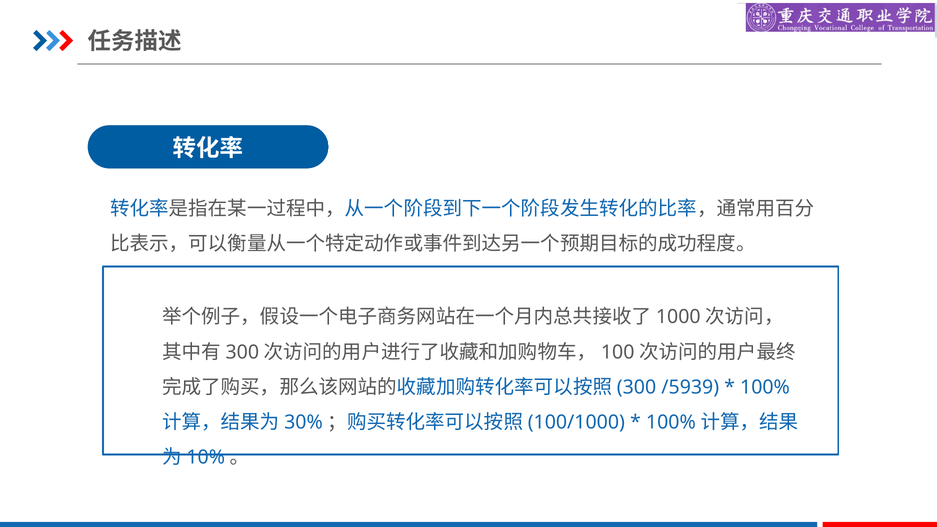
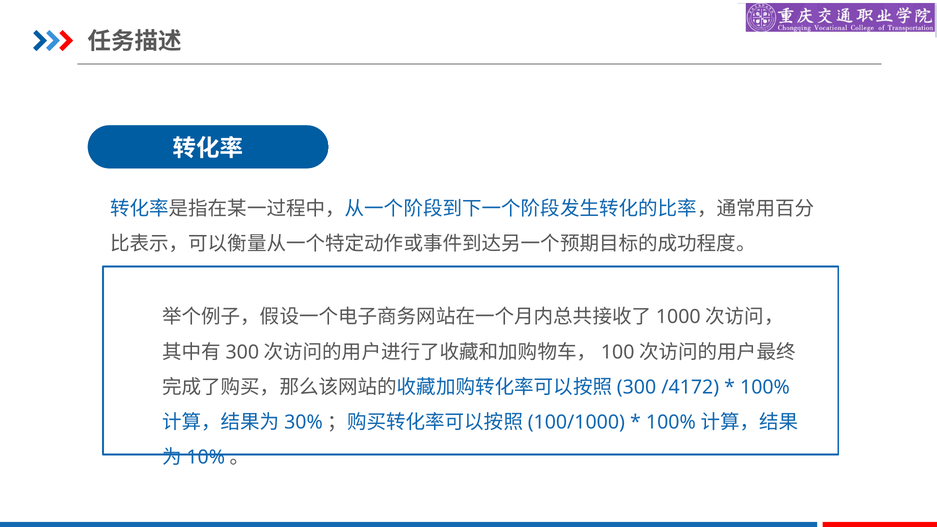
/5939: /5939 -> /4172 (690, 387)
